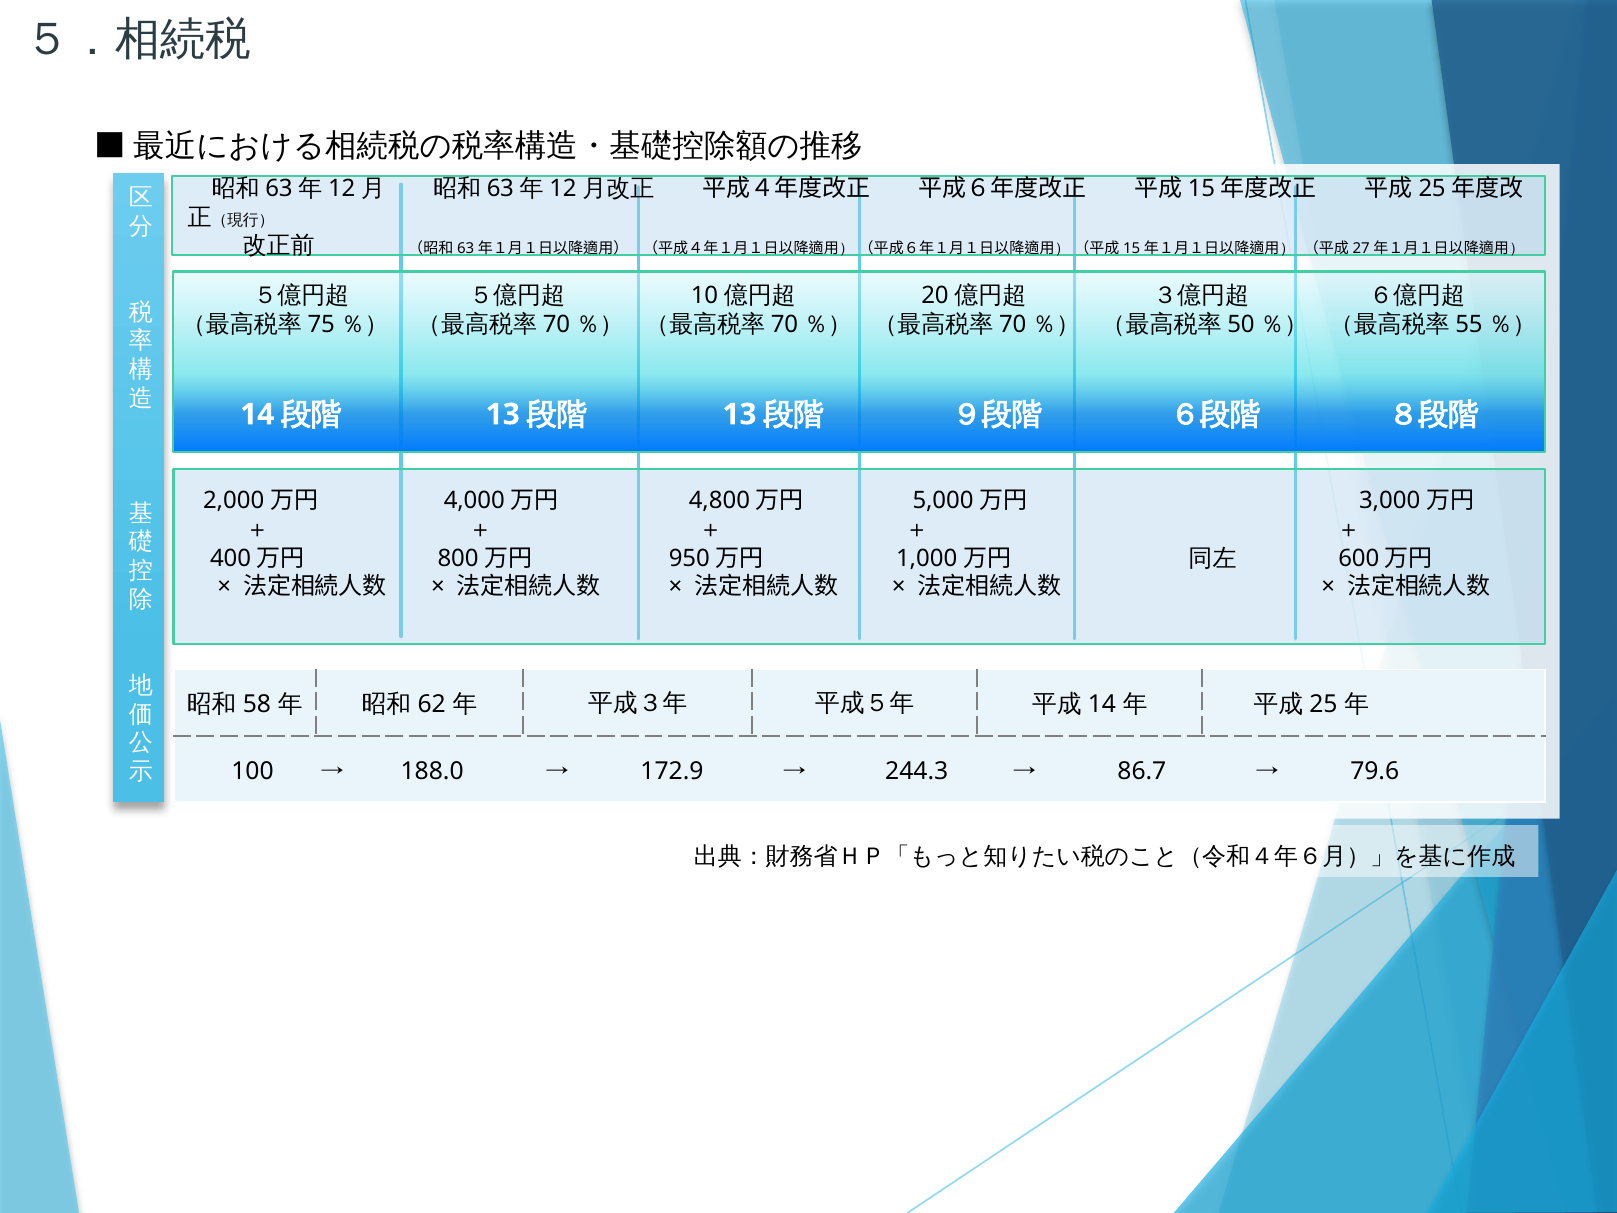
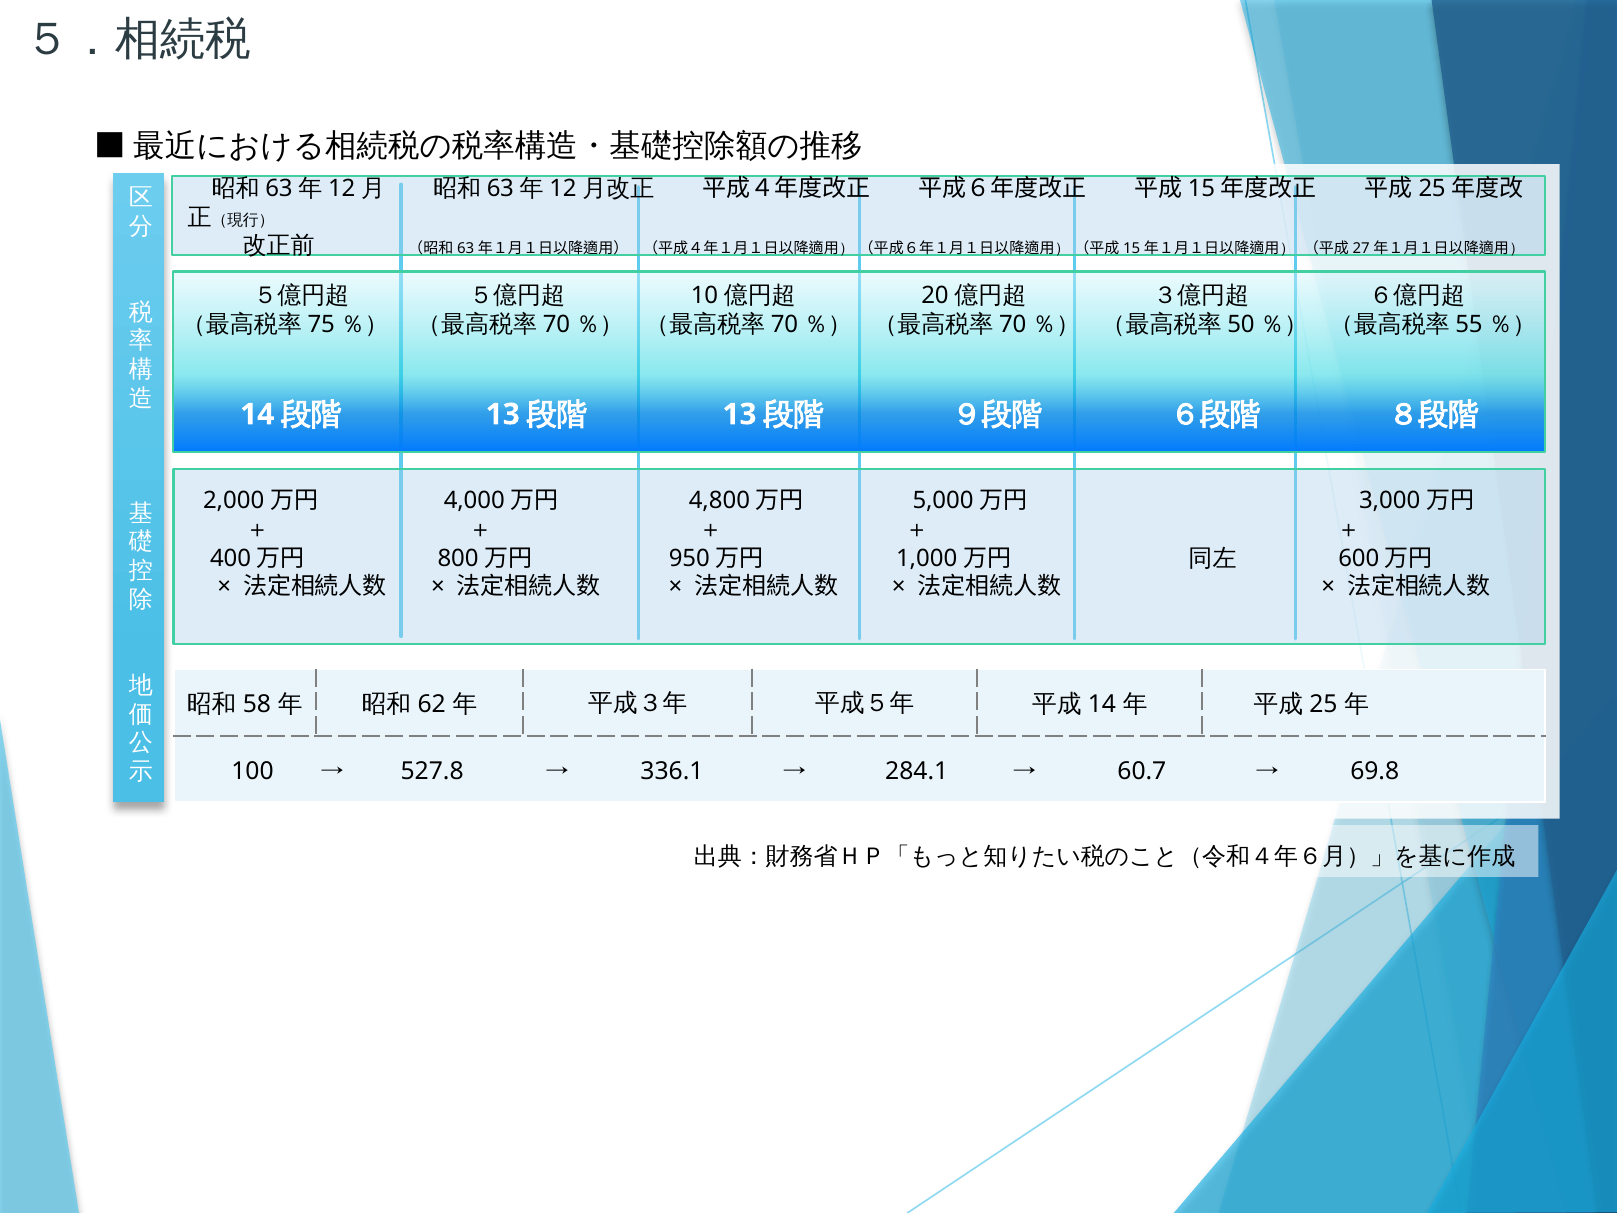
188.0: 188.0 -> 527.8 (432, 771)
172.9: 172.9 -> 336.1 (672, 771)
244.3: 244.3 -> 284.1 (917, 771)
86.7: 86.7 -> 60.7 (1142, 771)
79.6: 79.6 -> 69.8 (1375, 771)
